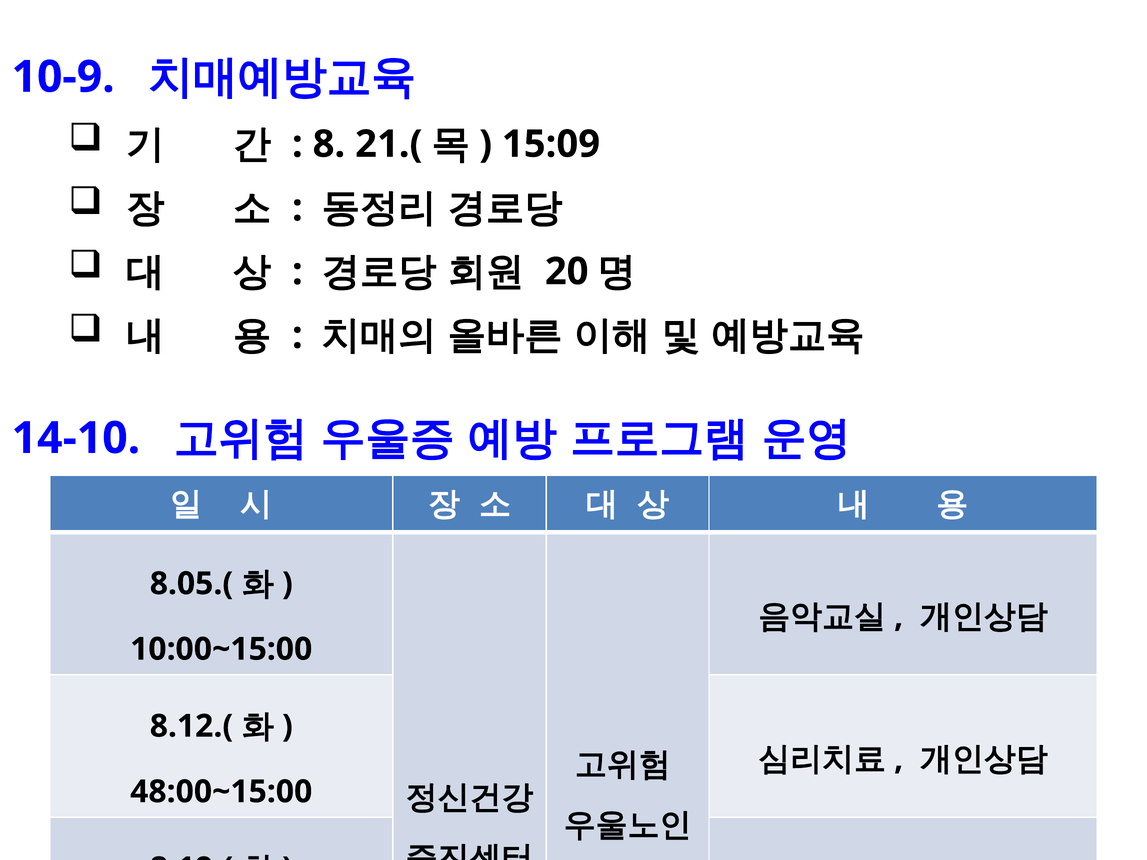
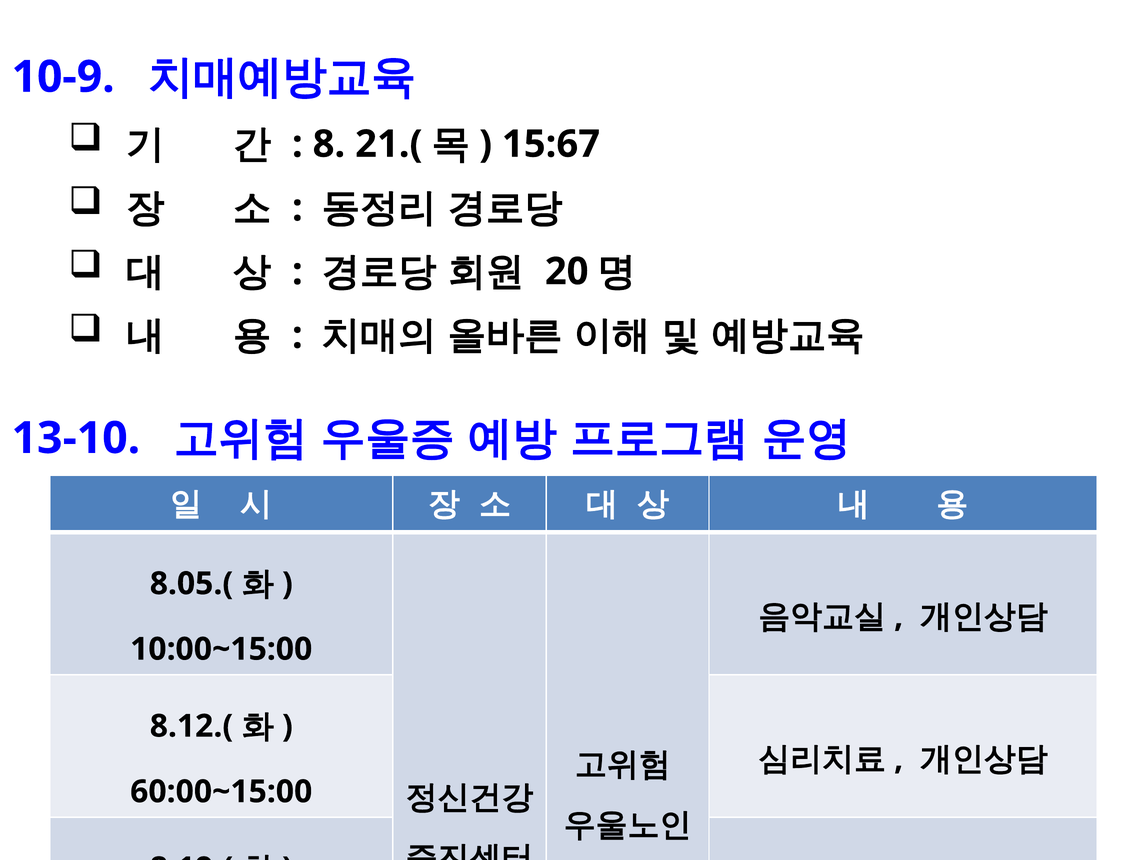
15:09: 15:09 -> 15:67 (551, 144)
14-10: 14-10 -> 13-10 (76, 438)
48:00~15:00: 48:00~15:00 -> 60:00~15:00 (221, 792)
